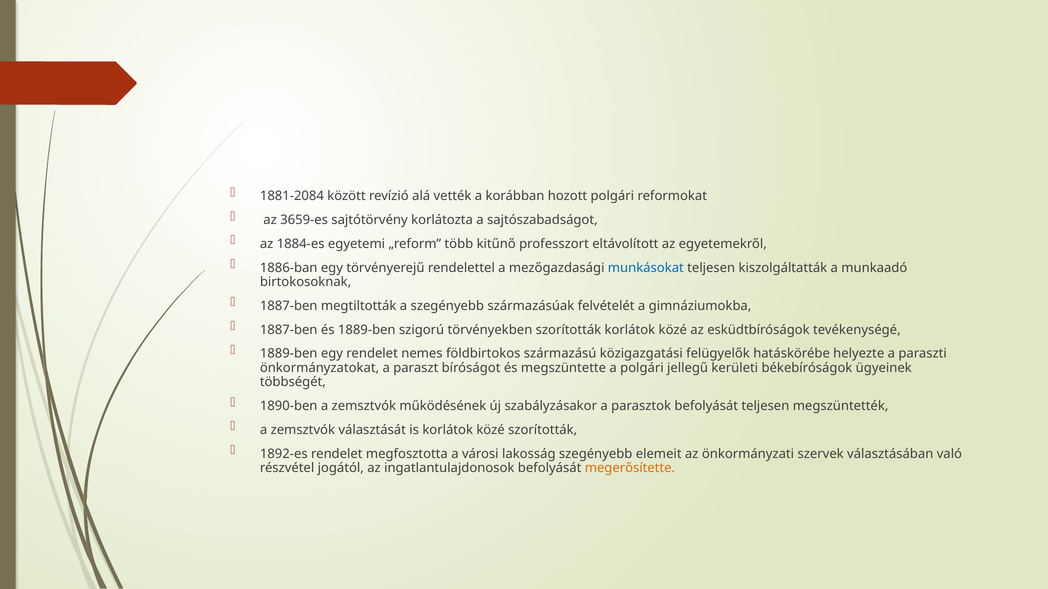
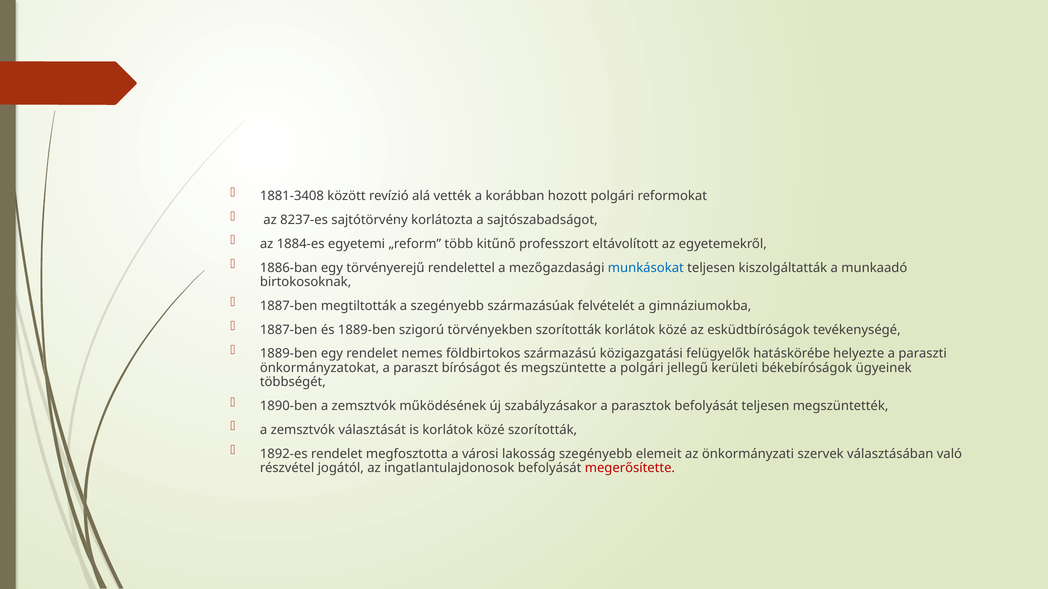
1881-2084: 1881-2084 -> 1881-3408 (292, 196)
3659-es: 3659-es -> 8237-es (304, 220)
megerősítette colour: orange -> red (630, 468)
